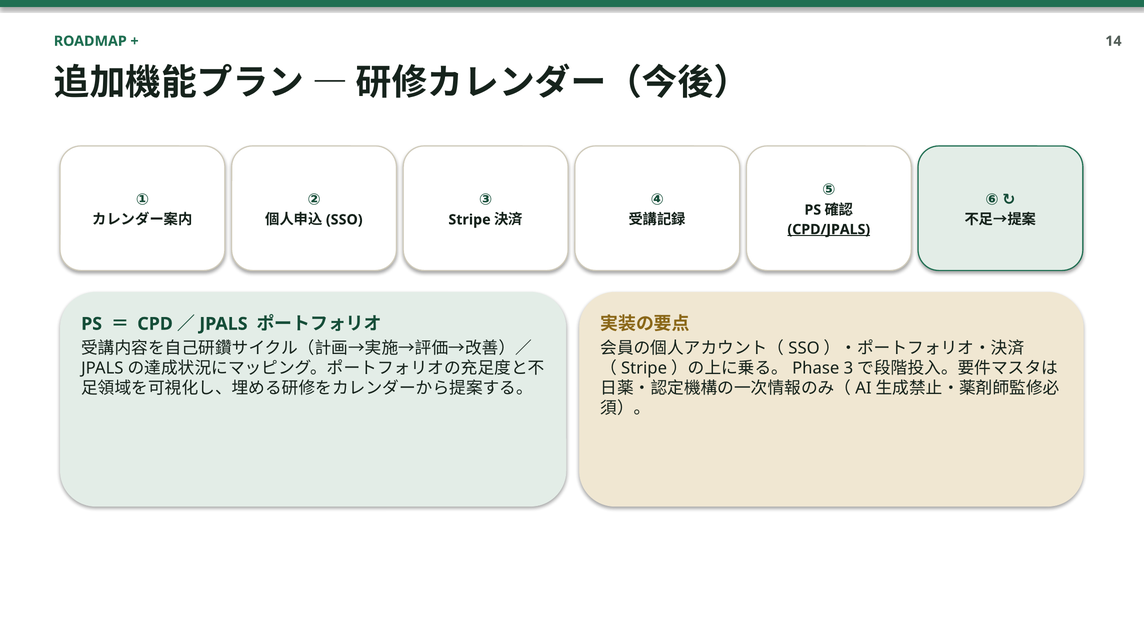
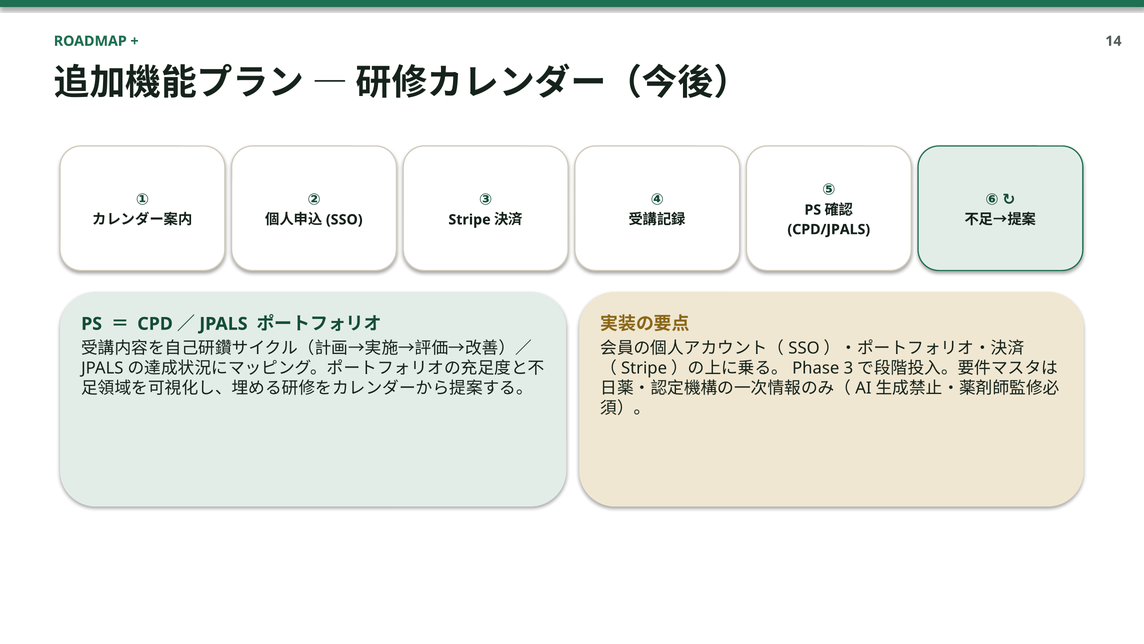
CPD/JPALS underline: present -> none (829, 229)
